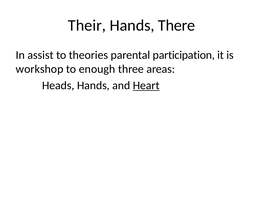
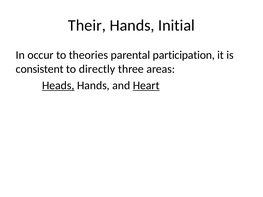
There: There -> Initial (176, 25)
assist: assist -> occur (41, 55)
workshop: workshop -> consistent (40, 69)
enough: enough -> directly (97, 69)
Heads underline: none -> present (58, 86)
